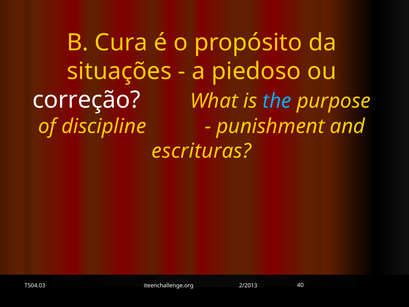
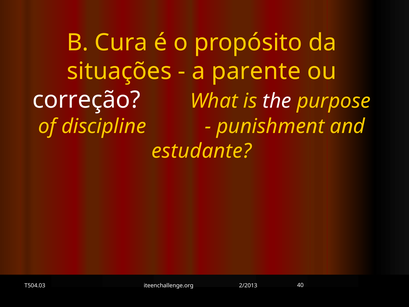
piedoso: piedoso -> parente (256, 71)
the colour: light blue -> white (277, 101)
escrituras: escrituras -> estudante (202, 151)
